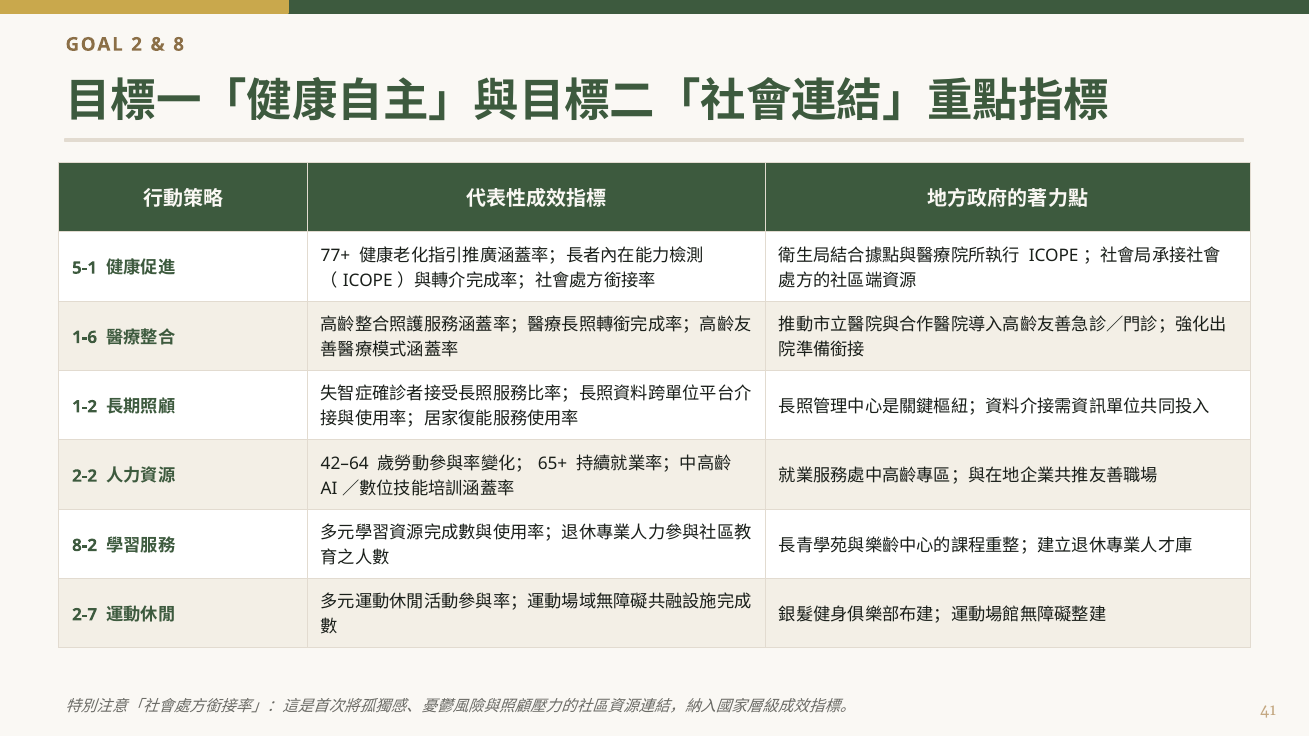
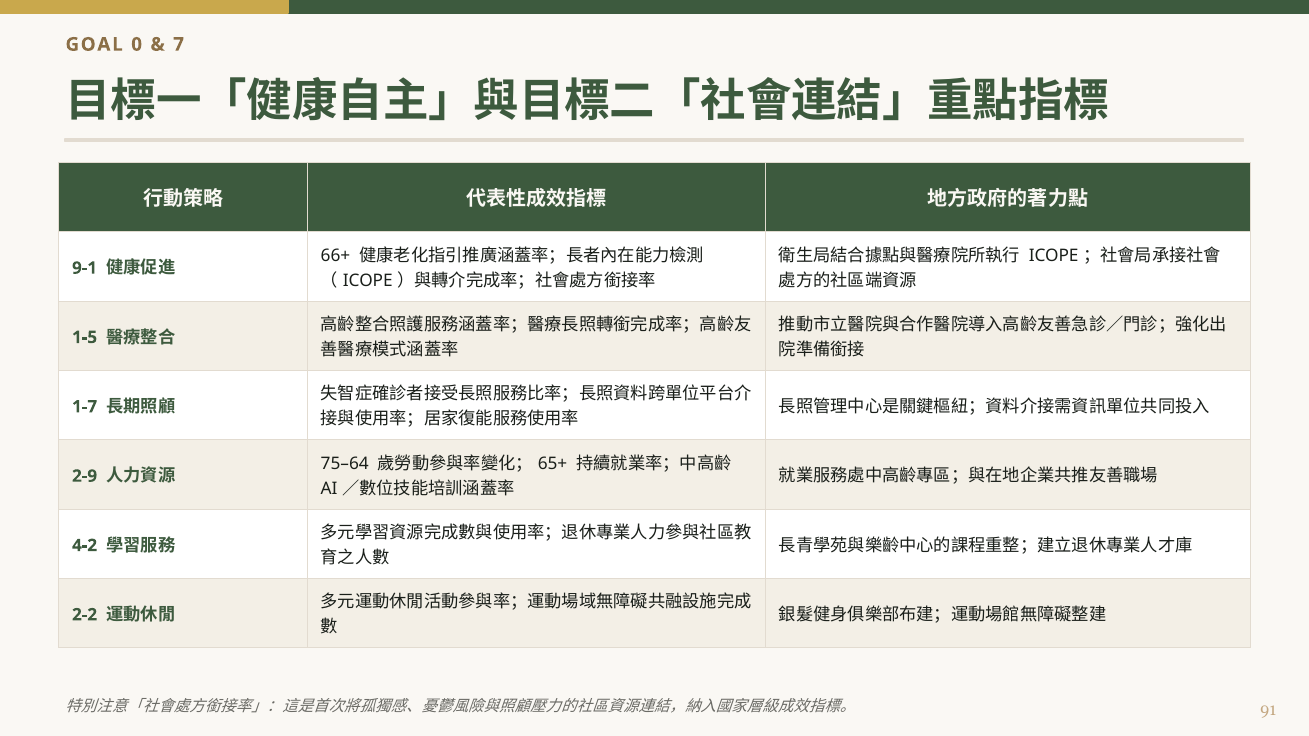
2: 2 -> 0 (137, 44)
8: 8 -> 7 (179, 44)
77+: 77+ -> 66+ (335, 256)
5-1: 5-1 -> 9-1 (85, 268)
1-6: 1-6 -> 1-5 (85, 338)
1-2: 1-2 -> 1-7 (85, 407)
42–64: 42–64 -> 75–64 (345, 464)
2-2: 2-2 -> 2-9 (85, 476)
8-2: 8-2 -> 4-2 (85, 546)
2-7: 2-7 -> 2-2 (85, 615)
41: 41 -> 91 (1268, 711)
